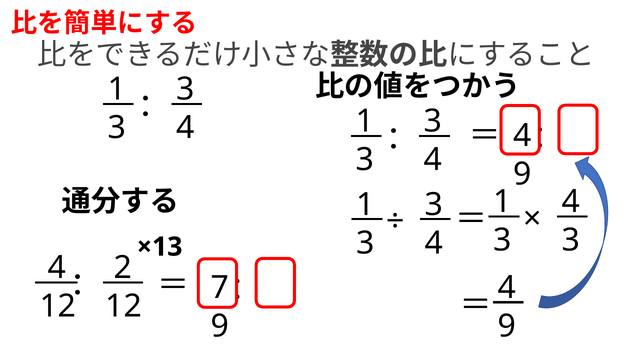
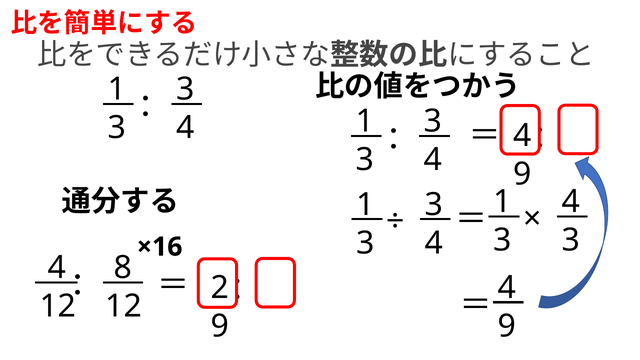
×13: ×13 -> ×16 (160, 247)
2: 2 -> 8 (123, 268)
7: 7 -> 2 (220, 288)
